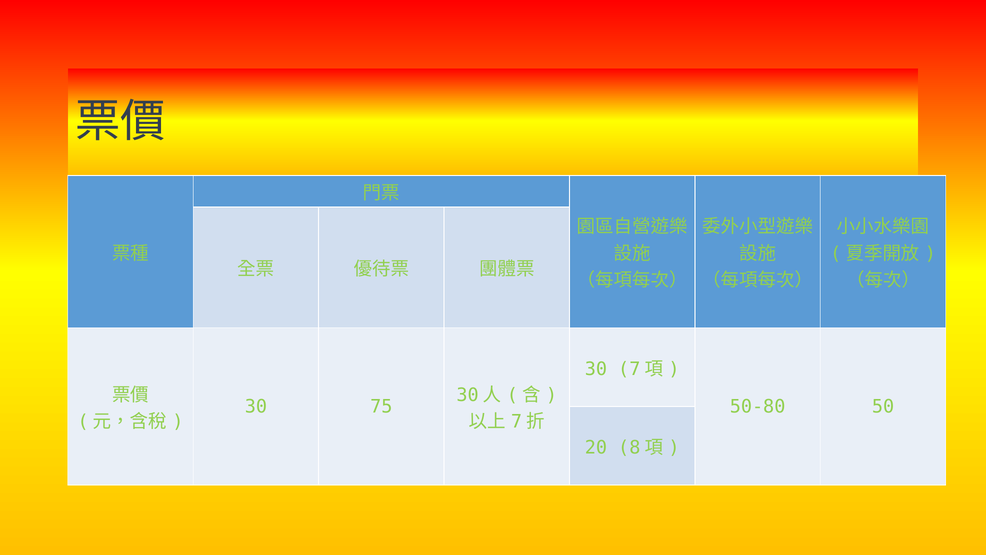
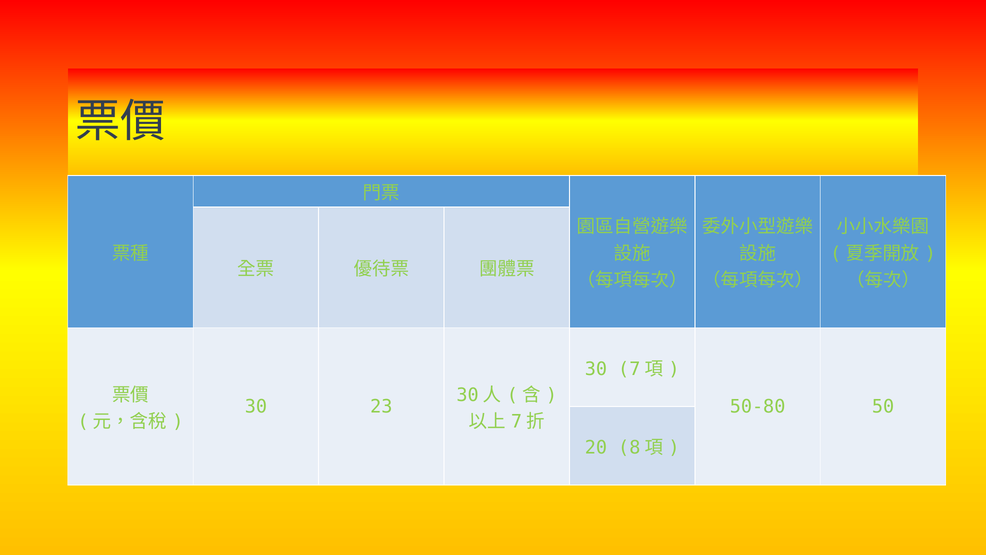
75: 75 -> 23 (381, 406)
